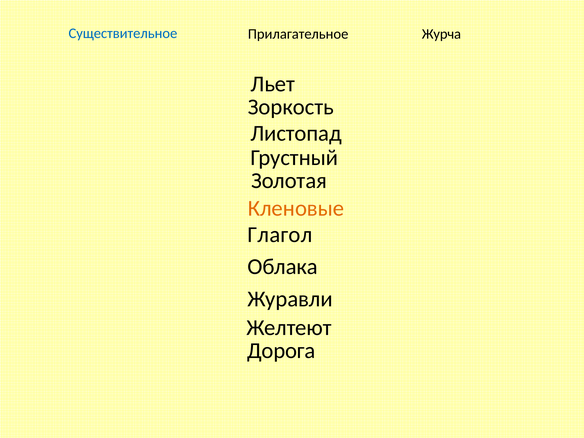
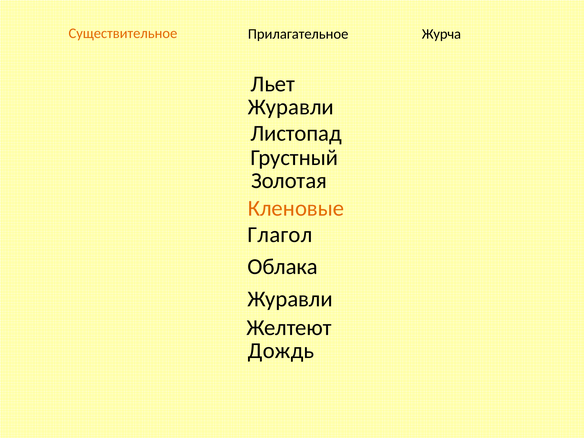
Существительное colour: blue -> orange (123, 33)
Зоркость: Зоркость -> Журавли (291, 107)
Дорога: Дорога -> Дождь (281, 351)
